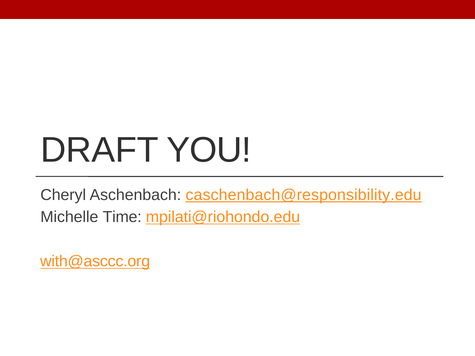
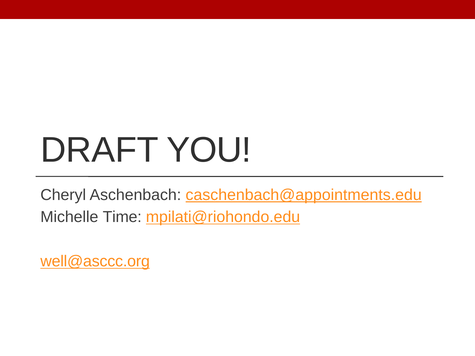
caschenbach@responsibility.edu: caschenbach@responsibility.edu -> caschenbach@appointments.edu (304, 195)
with@asccc.org: with@asccc.org -> well@asccc.org (95, 262)
